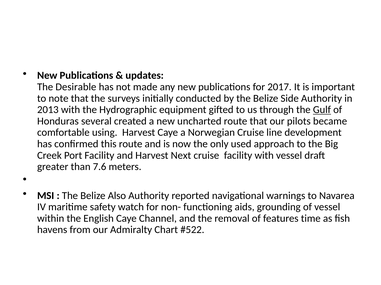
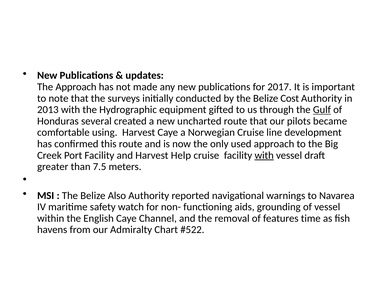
The Desirable: Desirable -> Approach (76, 87)
Side: Side -> Cost (290, 99)
Next: Next -> Help (181, 156)
with underline: none -> present (264, 156)
7.6: 7.6 -> 7.5 (100, 167)
